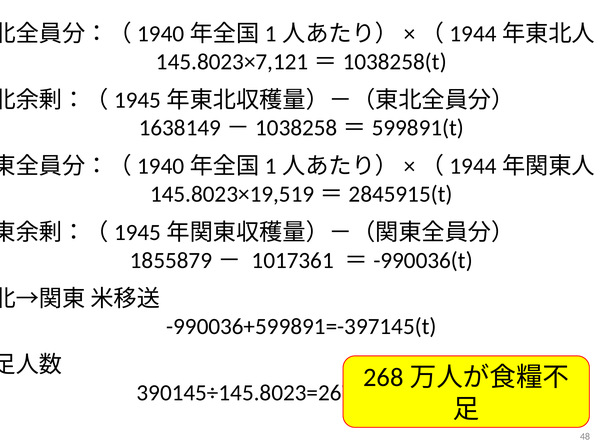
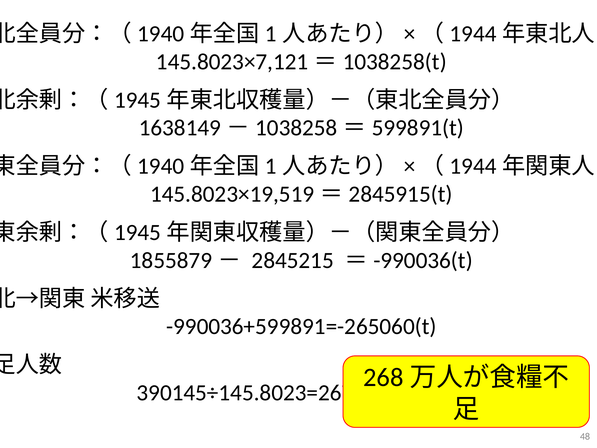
1017361: 1017361 -> 2845215 (293, 260)
-990036+599891=-397145(t: -990036+599891=-397145(t -> -990036+599891=-265060(t (301, 326)
